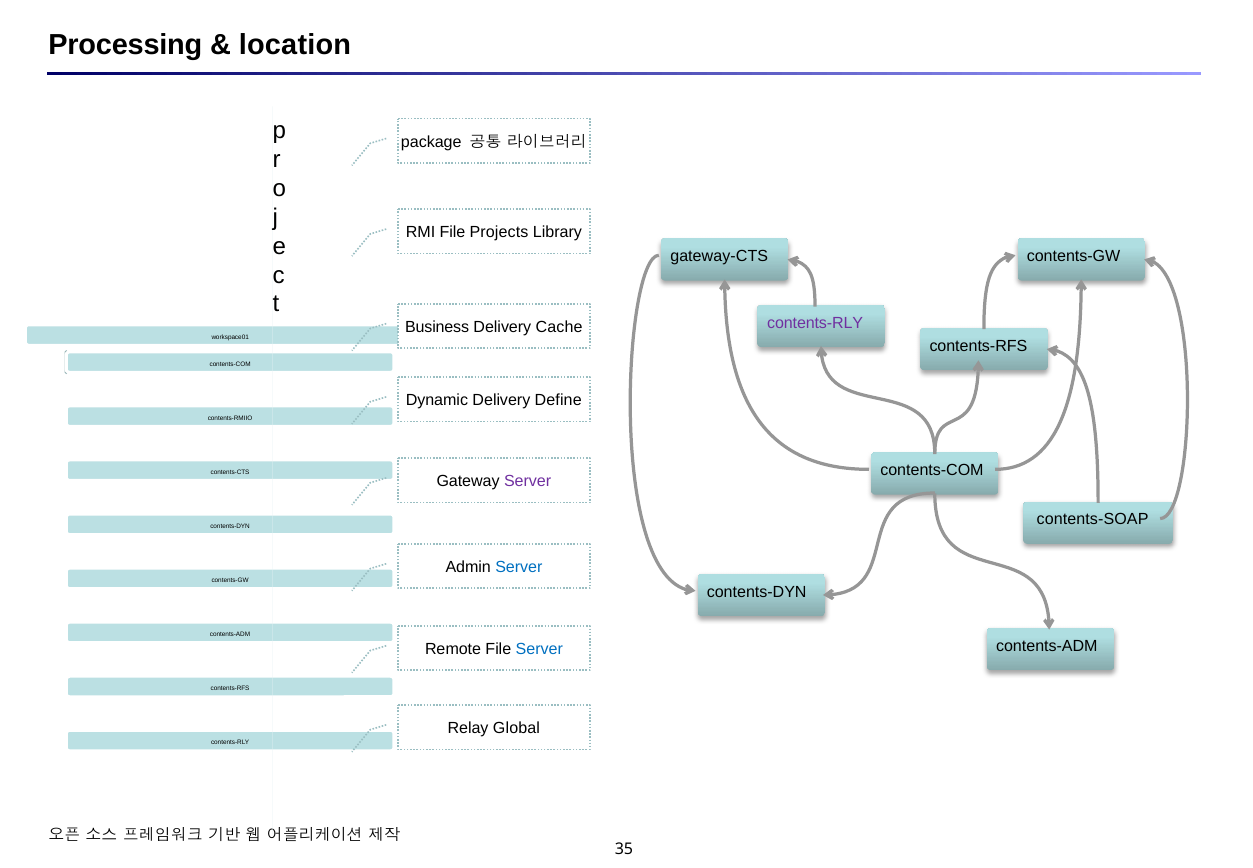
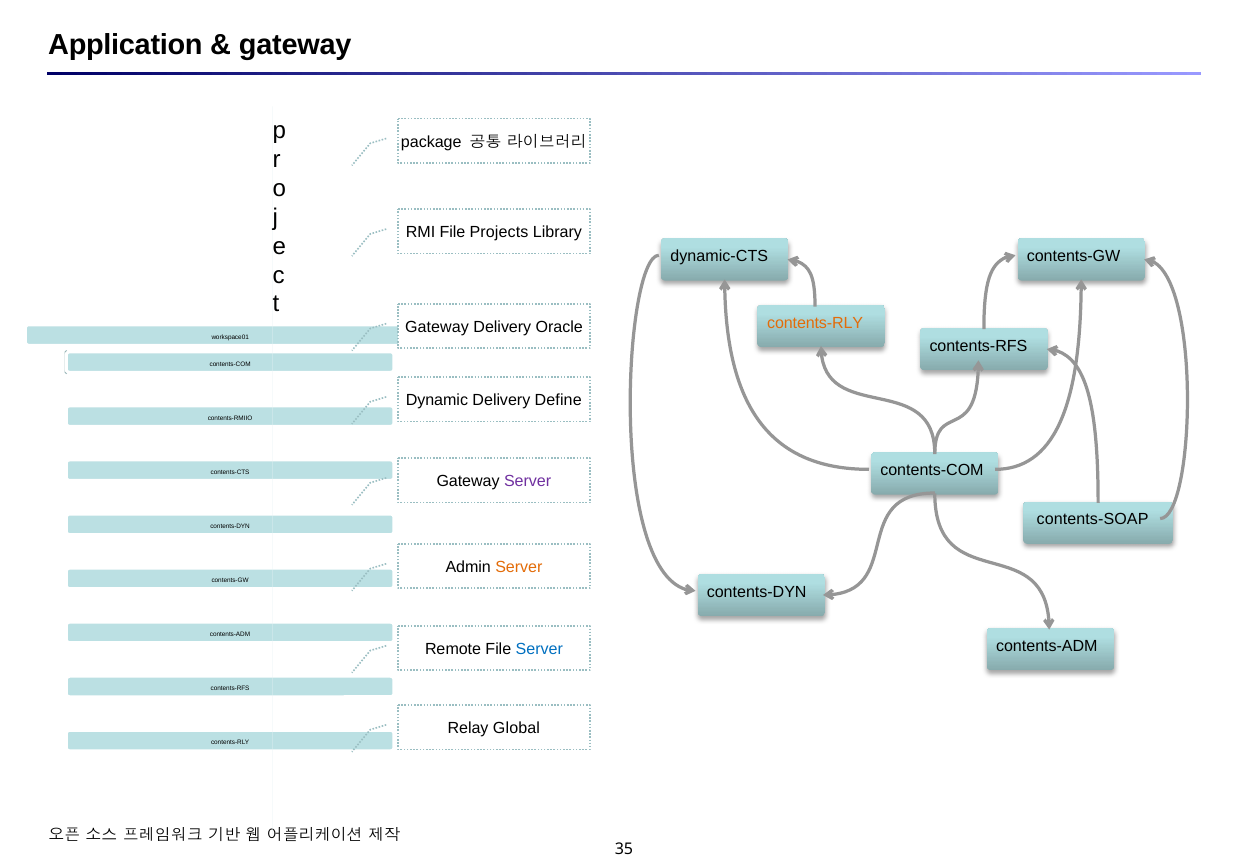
Processing: Processing -> Application (125, 45)
location: location -> gateway (295, 45)
gateway-CTS: gateway-CTS -> dynamic-CTS (719, 256)
contents-RLY colour: purple -> orange (815, 323)
Business: Business -> Gateway (437, 327)
Cache: Cache -> Oracle (559, 327)
Server colour: blue -> orange (519, 567)
